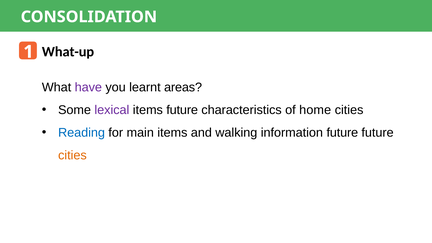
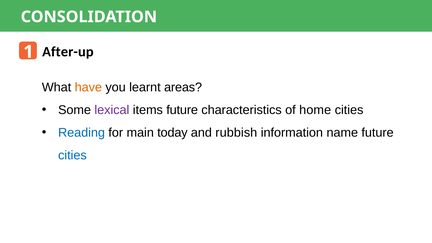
What-up: What-up -> After-up (68, 52)
have colour: purple -> orange (88, 87)
main items: items -> today (172, 133)
walking: walking -> rubbish (236, 133)
information future: future -> name (342, 133)
cities colour: orange -> blue (72, 155)
